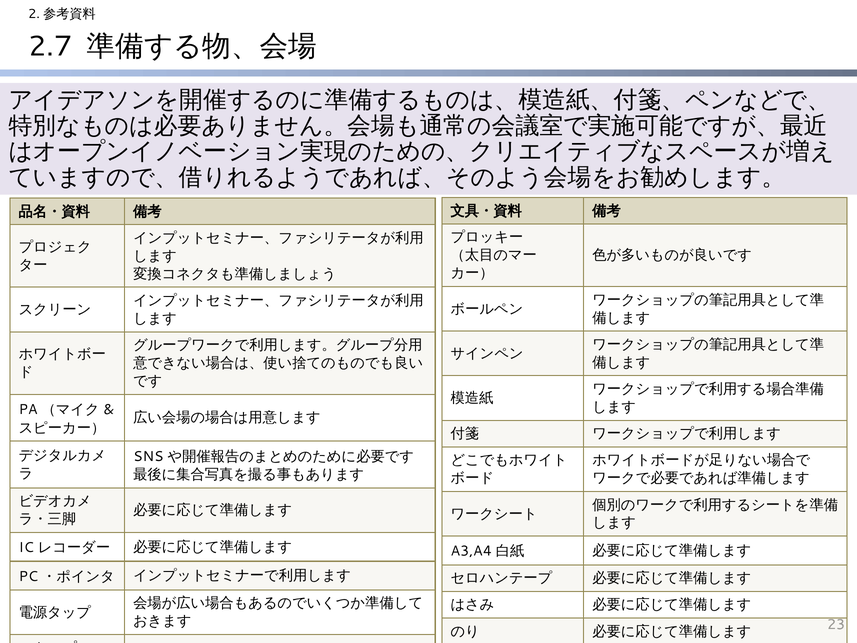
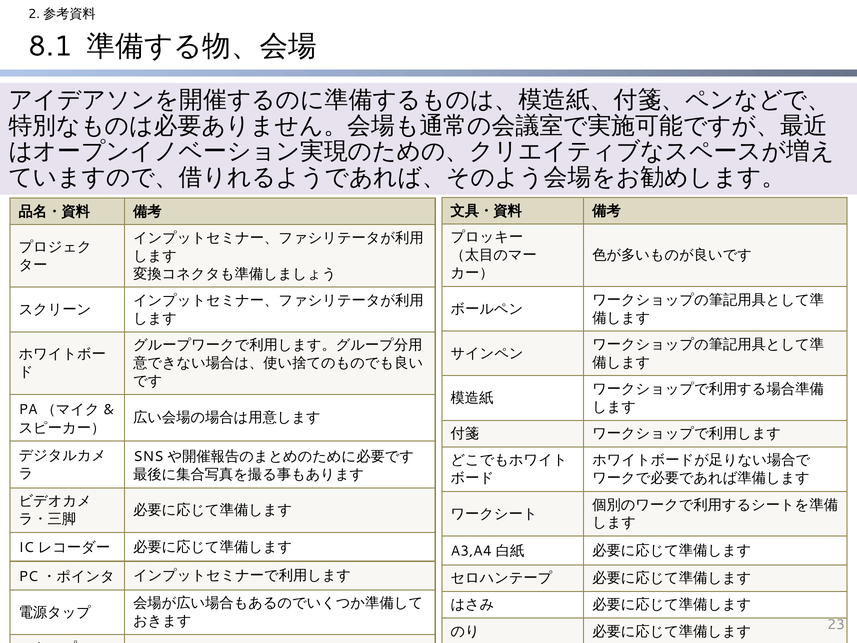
2.7: 2.7 -> 8.1 (50, 46)
